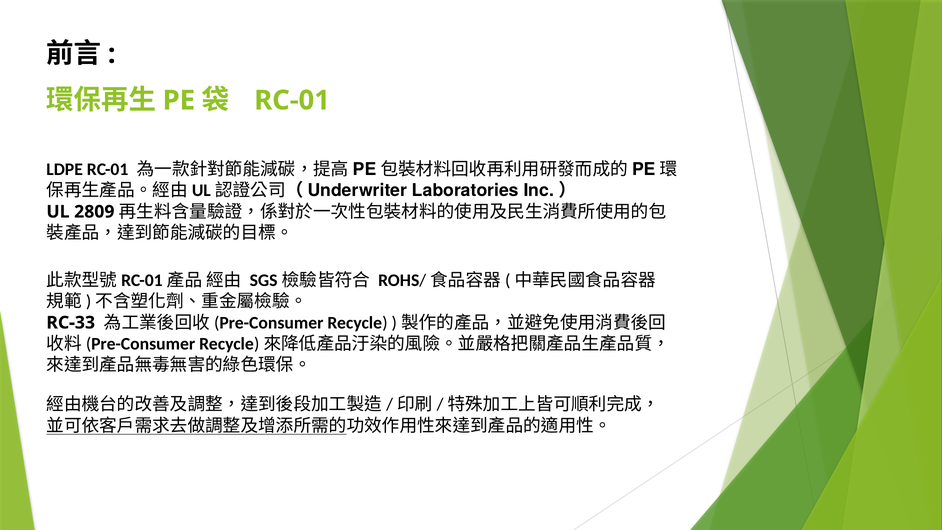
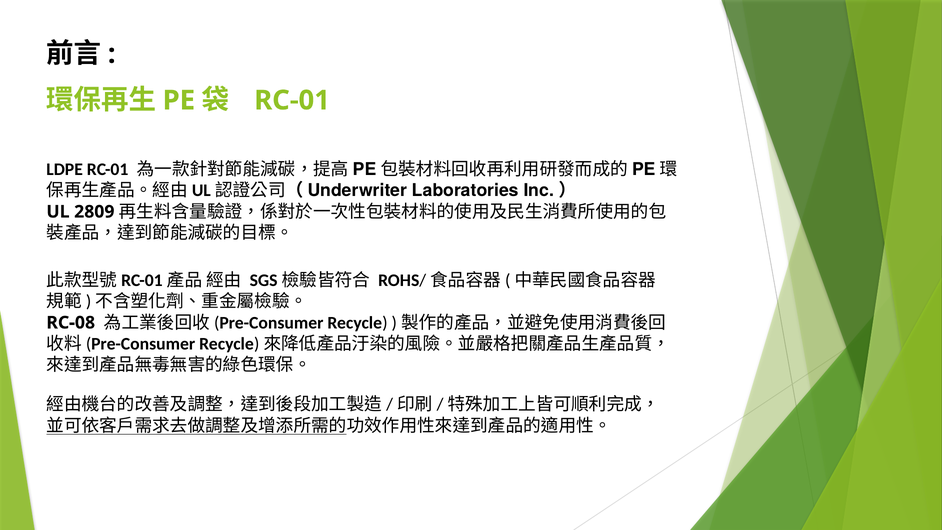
RC-33: RC-33 -> RC-08 (71, 323)
